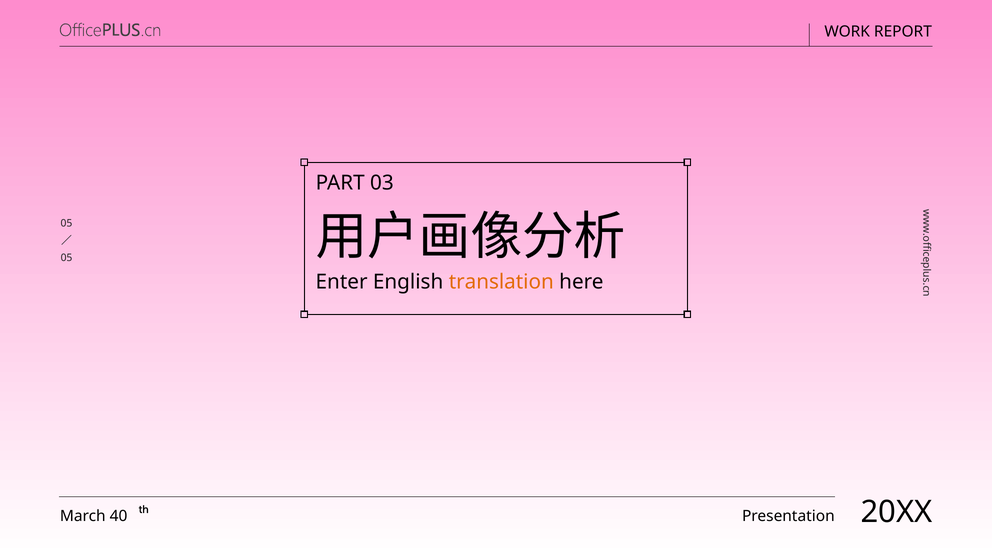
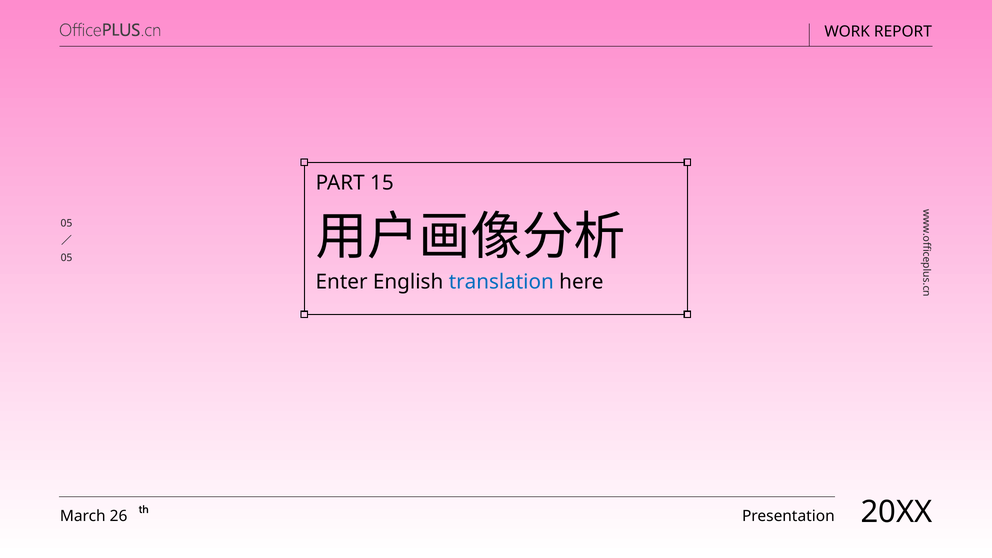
03: 03 -> 15 (382, 183)
translation colour: orange -> blue (501, 282)
40: 40 -> 26 (119, 516)
